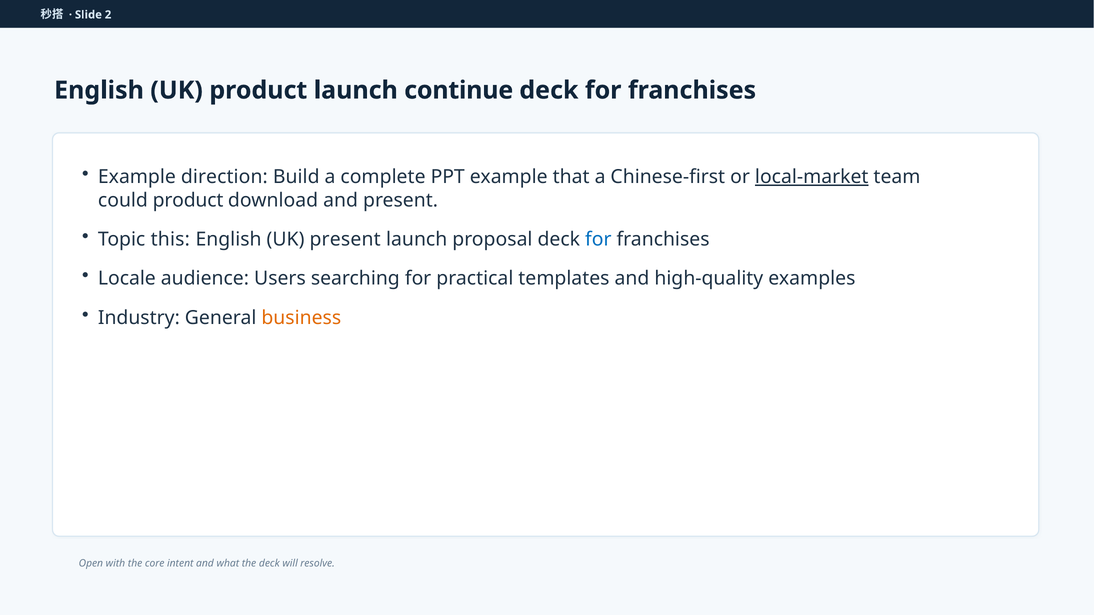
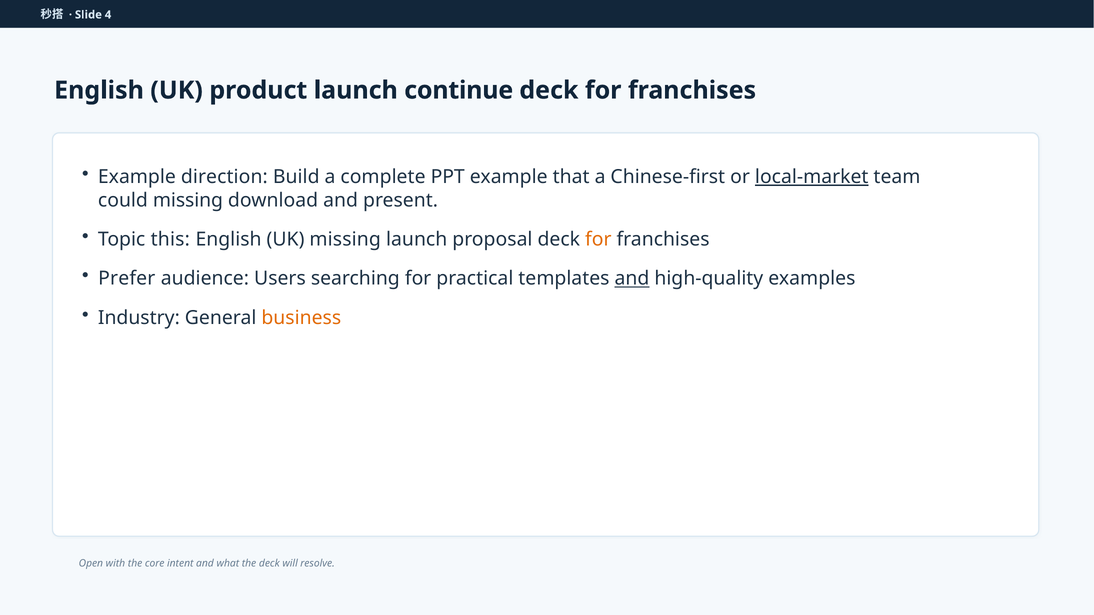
2: 2 -> 4 (108, 15)
could product: product -> missing (188, 200)
UK present: present -> missing (345, 240)
for colour: blue -> orange (598, 240)
Locale: Locale -> Prefer (127, 279)
and underline: none -> present (632, 279)
